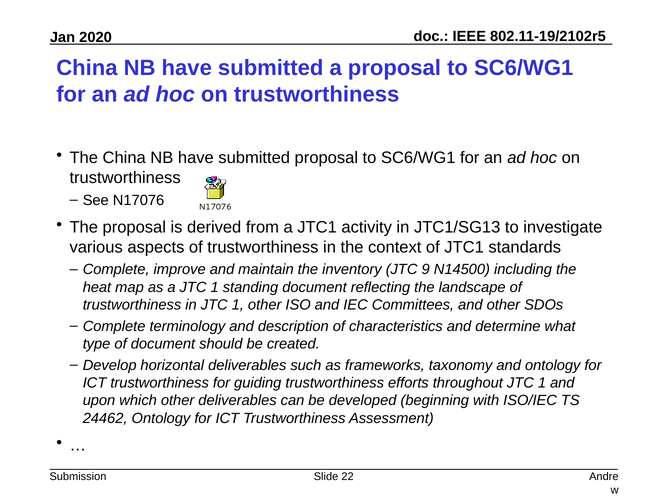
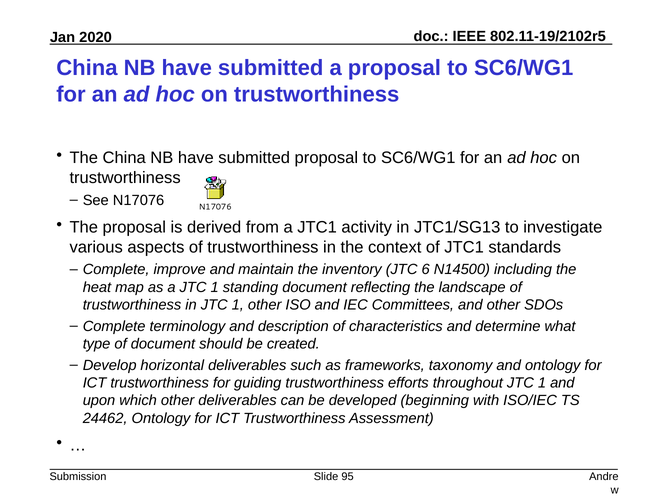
9: 9 -> 6 (426, 269)
22: 22 -> 95 (348, 476)
